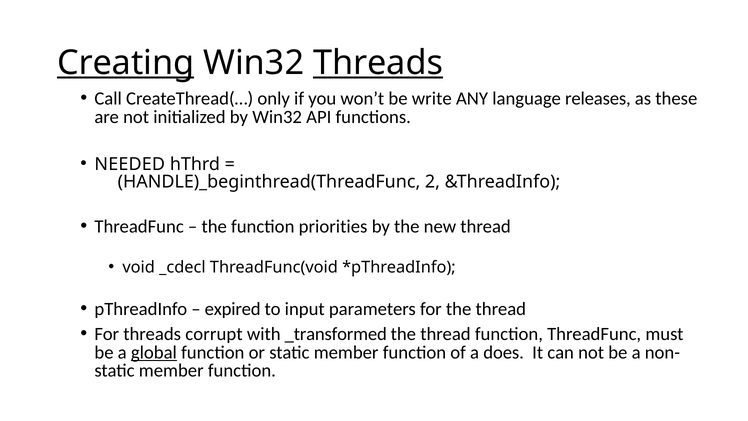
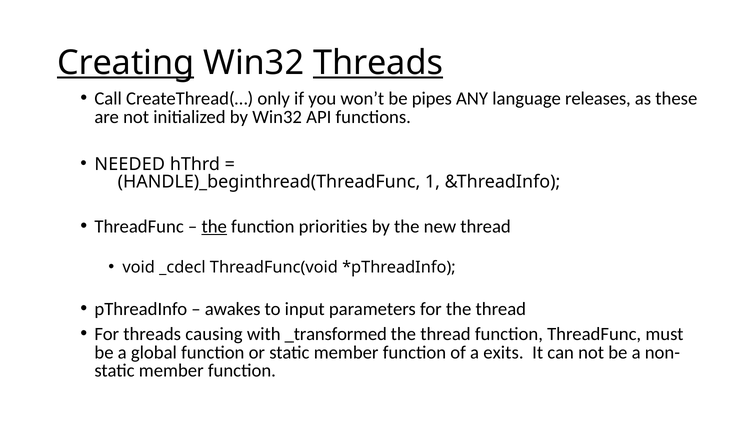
write: write -> pipes (432, 99)
2: 2 -> 1 (432, 182)
the underline: none -> present (214, 226)
expired: expired -> awakes (233, 309)
corrupt: corrupt -> causing (214, 334)
global underline: present -> none (154, 352)
does: does -> exits (503, 352)
